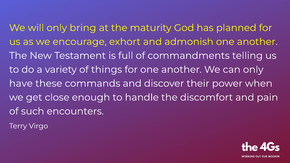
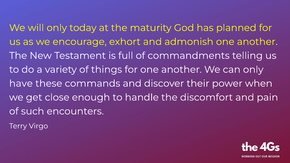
bring: bring -> today (83, 28)
